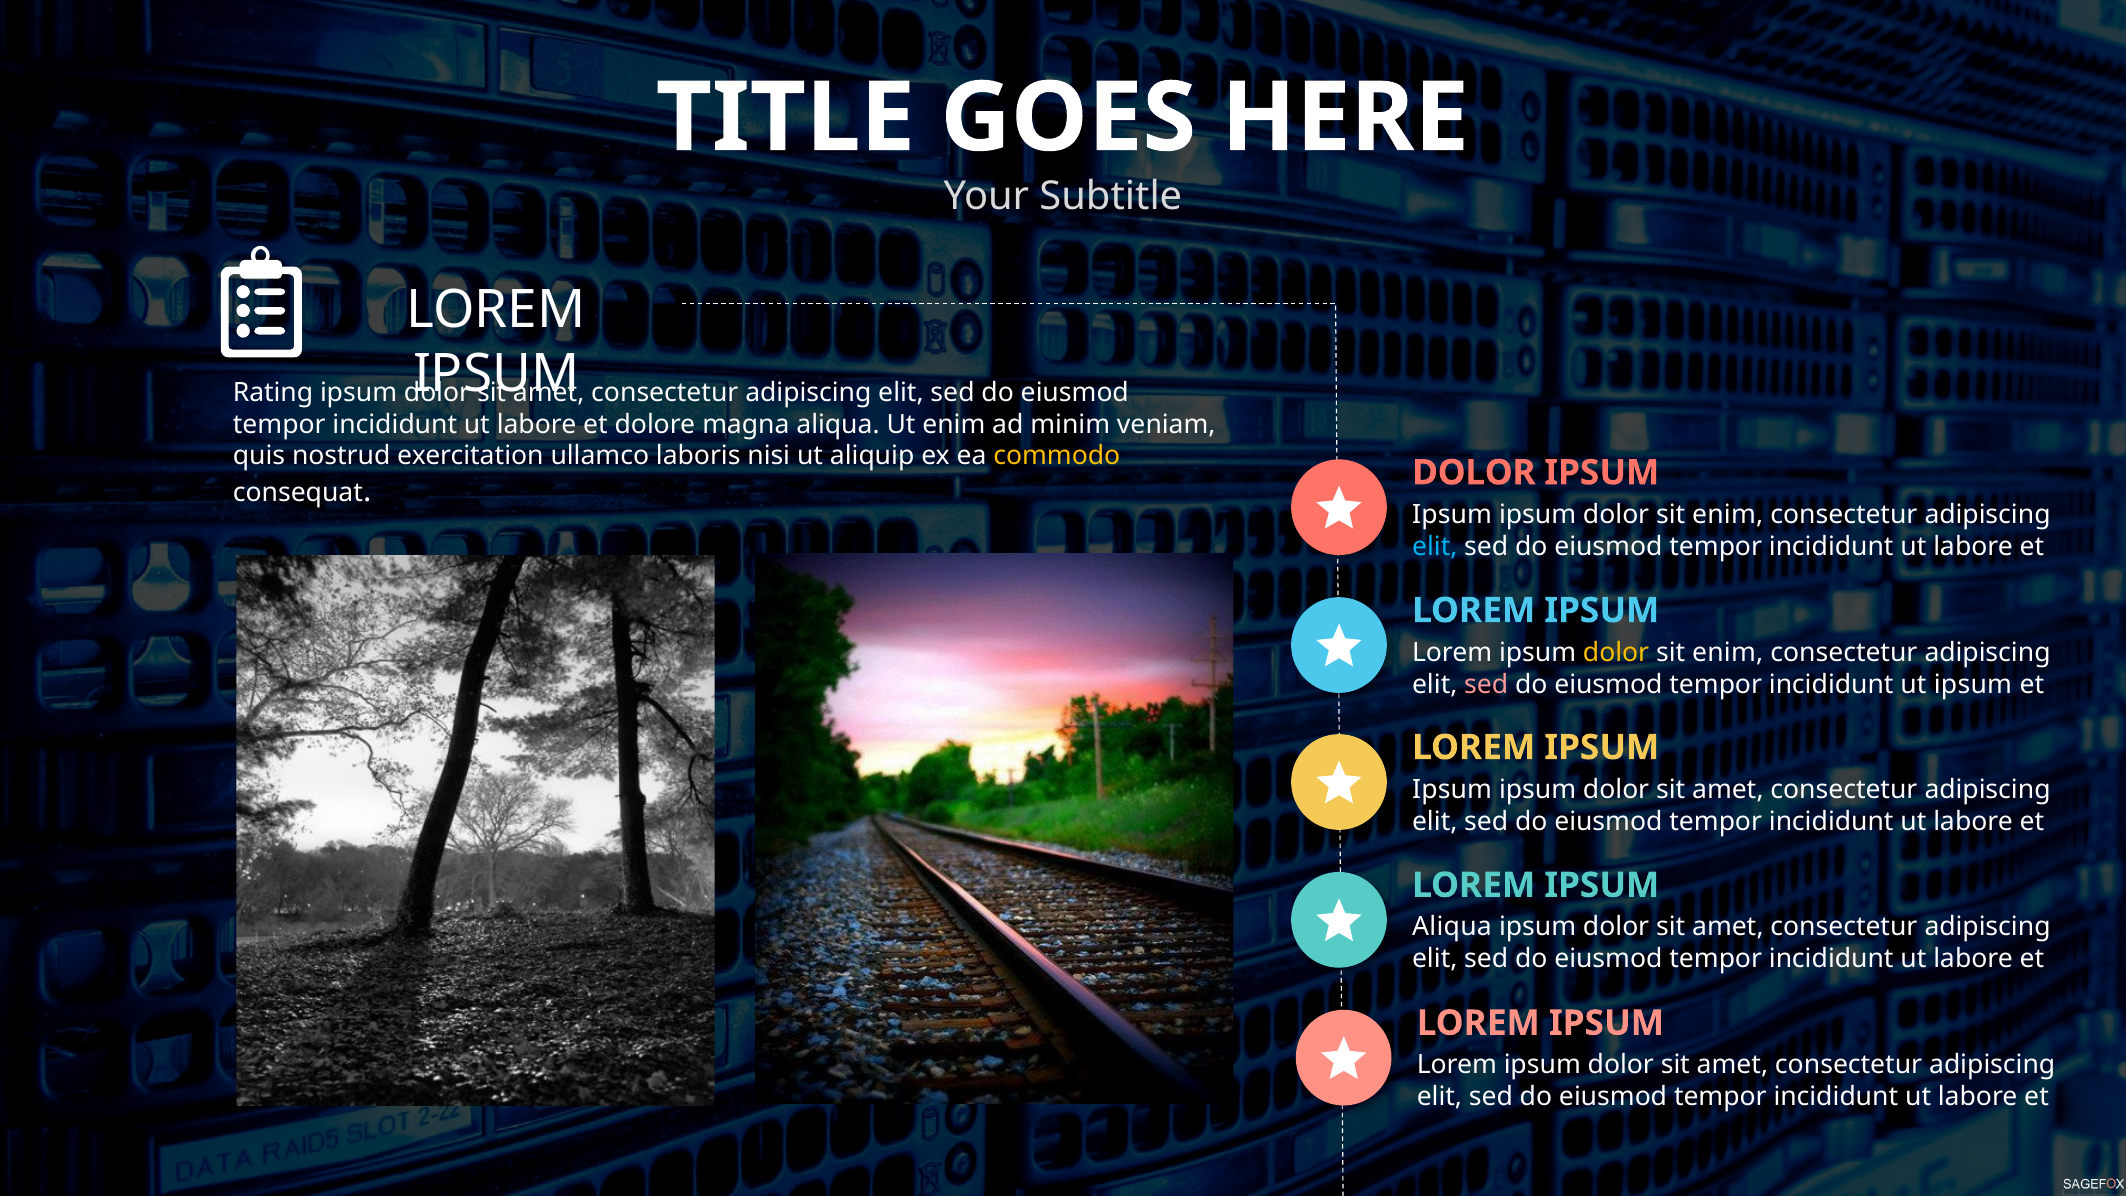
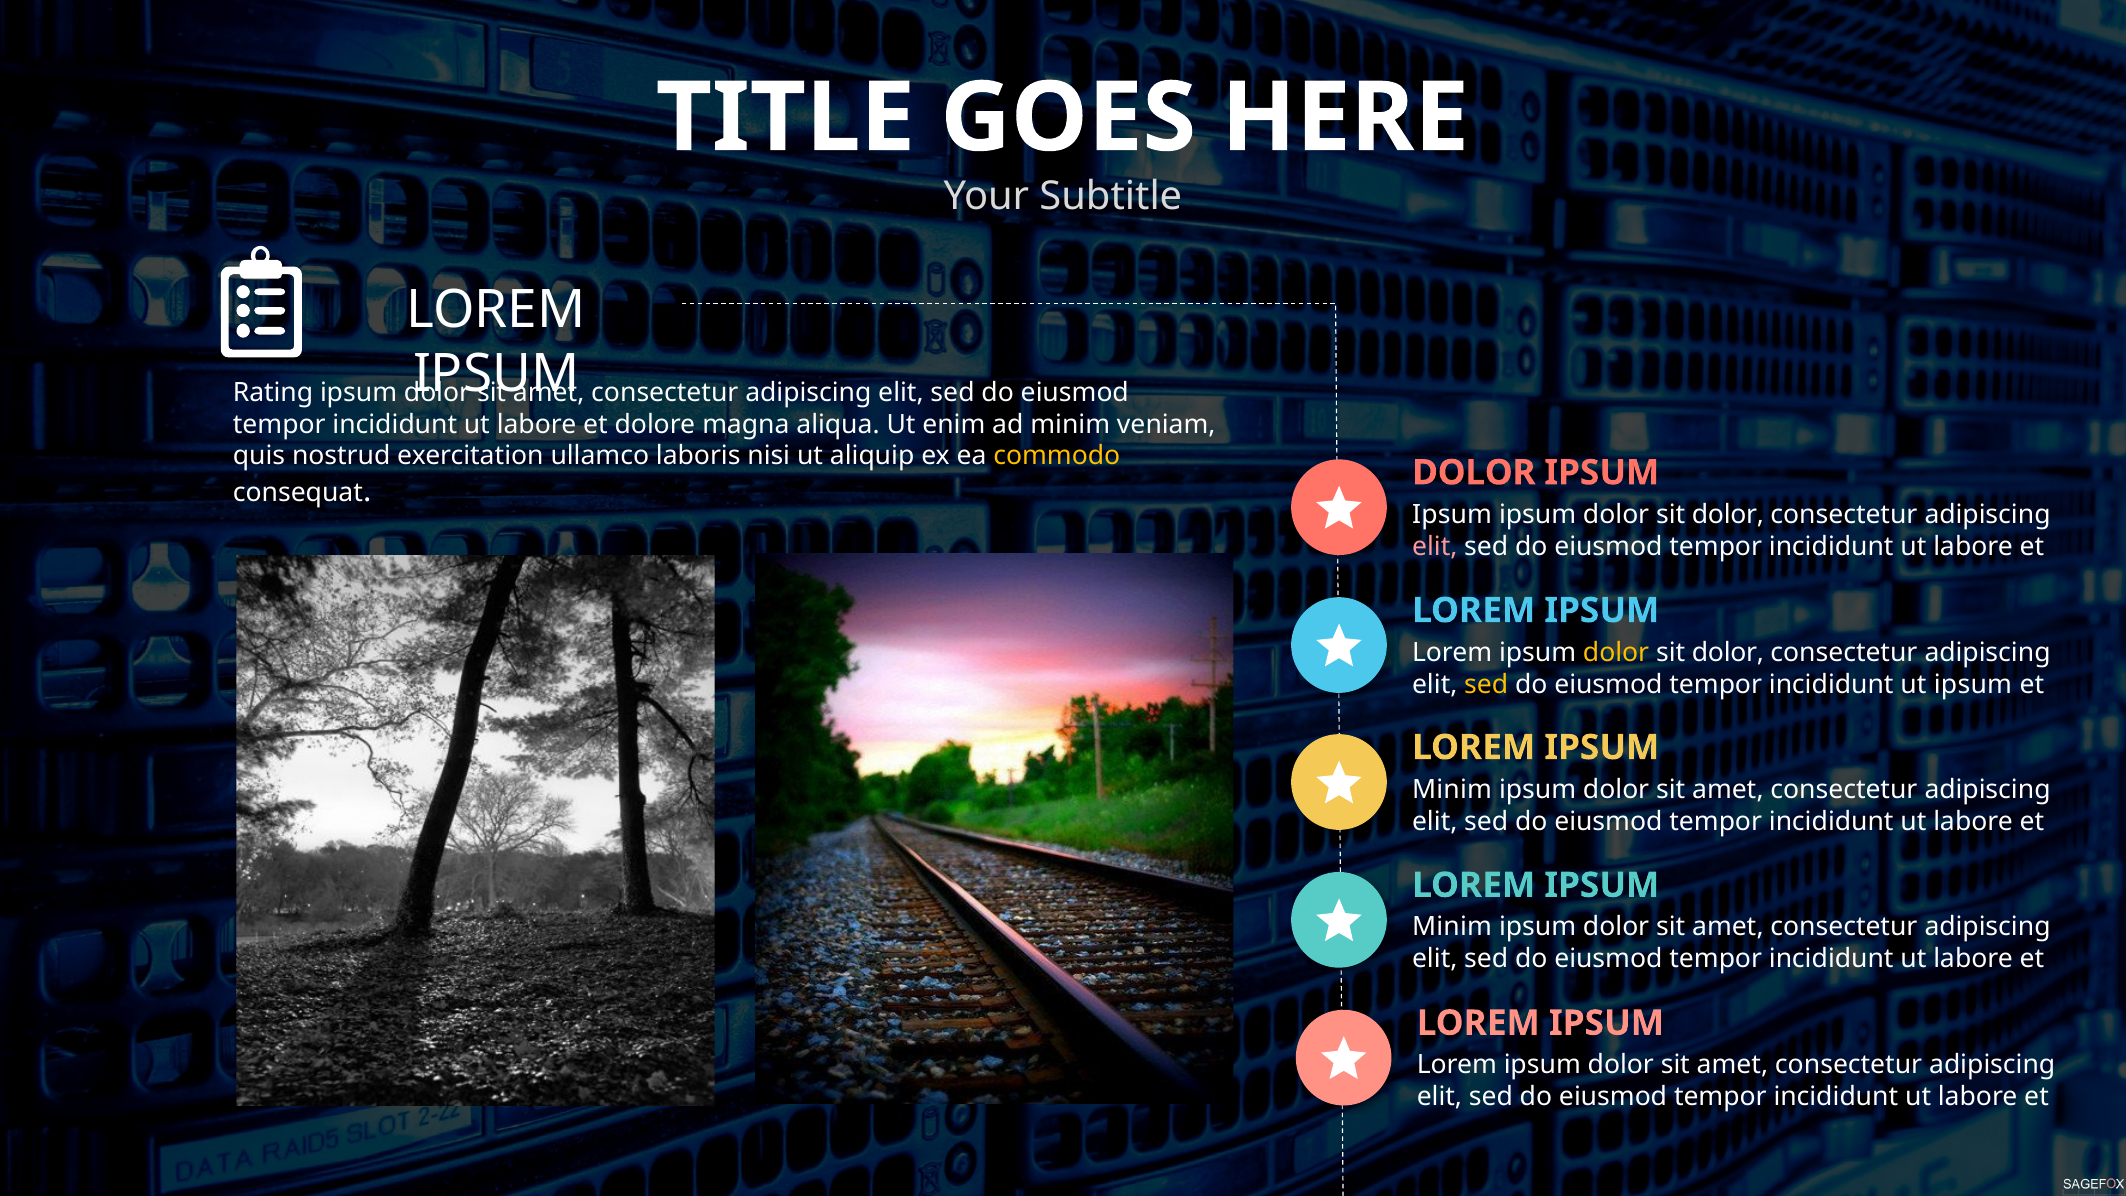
enim: enim -> dolor (1728, 515)
elit colour: light blue -> pink (1435, 546)
enim: enim -> dolor (1728, 652)
sed colour: pink -> yellow (1486, 684)
Ipsum: Ipsum -> Minim (1452, 789)
Aliqua: Aliqua -> Minim (1452, 927)
